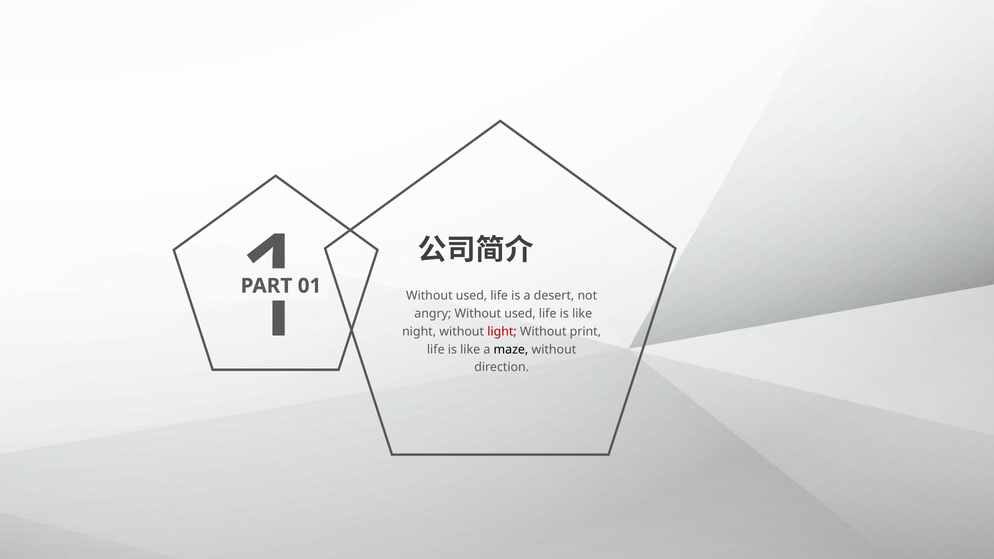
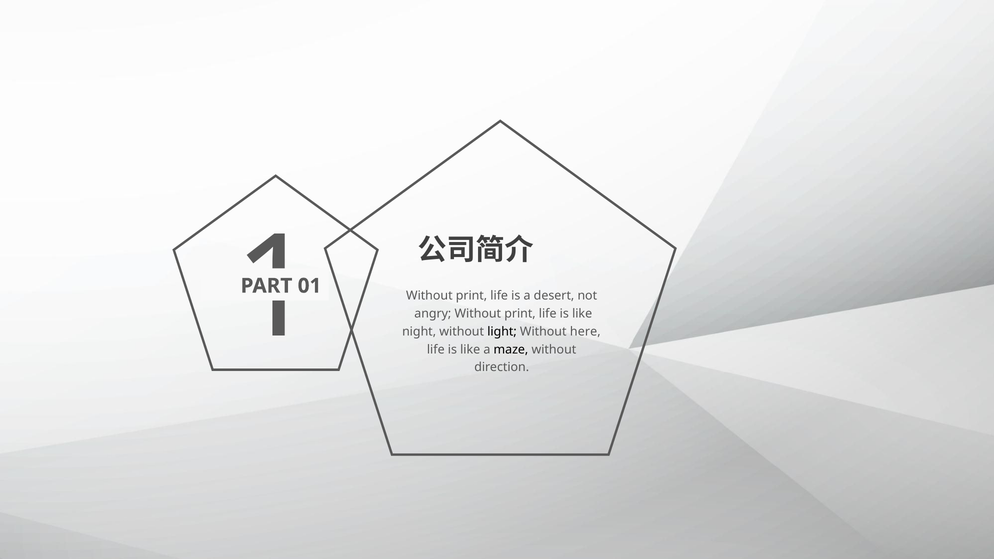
used: used -> print (471, 296)
angry Without used: used -> print (520, 314)
light colour: red -> black (502, 332)
print: print -> here (585, 332)
